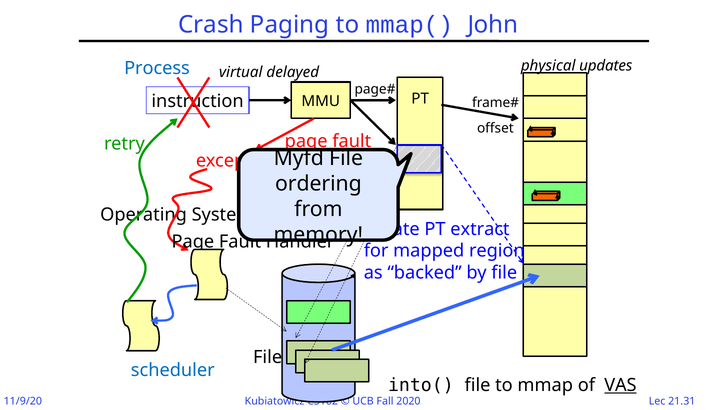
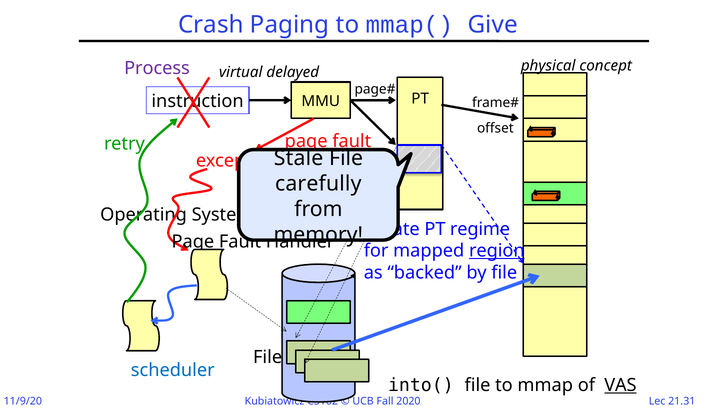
John: John -> Give (493, 25)
updates: updates -> concept (606, 66)
Process colour: blue -> purple (157, 68)
Myfd: Myfd -> Stale (299, 158)
ordering: ordering -> carefully (318, 183)
extract: extract -> regime (480, 229)
region underline: none -> present (497, 251)
